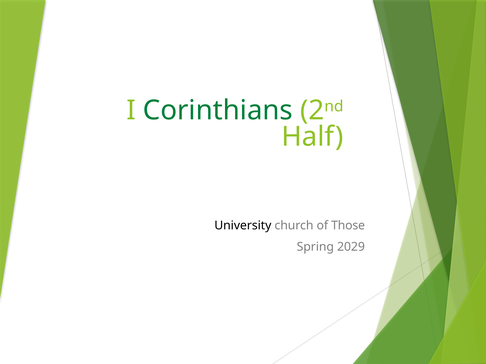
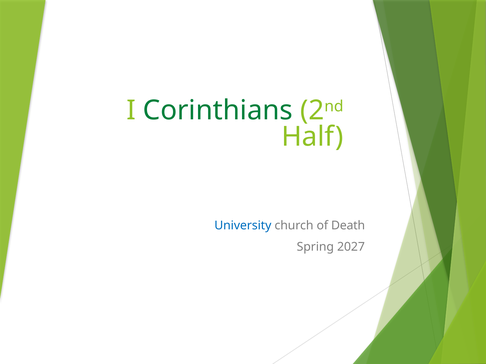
University colour: black -> blue (243, 226)
Those: Those -> Death (348, 226)
2029: 2029 -> 2027 (351, 247)
